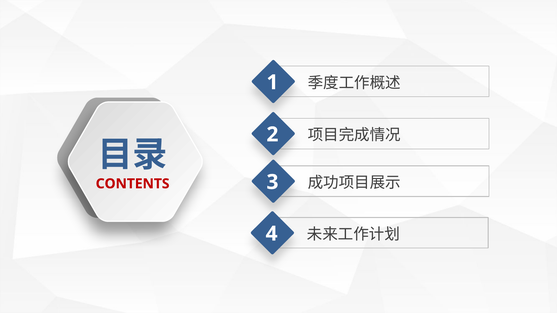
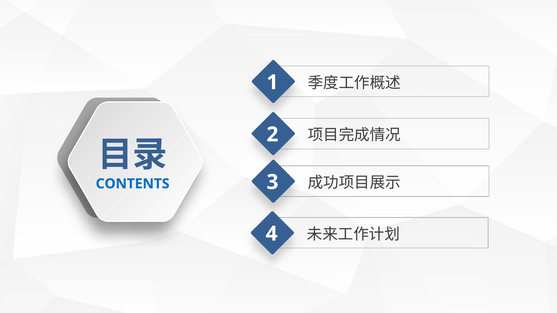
CONTENTS colour: red -> blue (133, 184)
